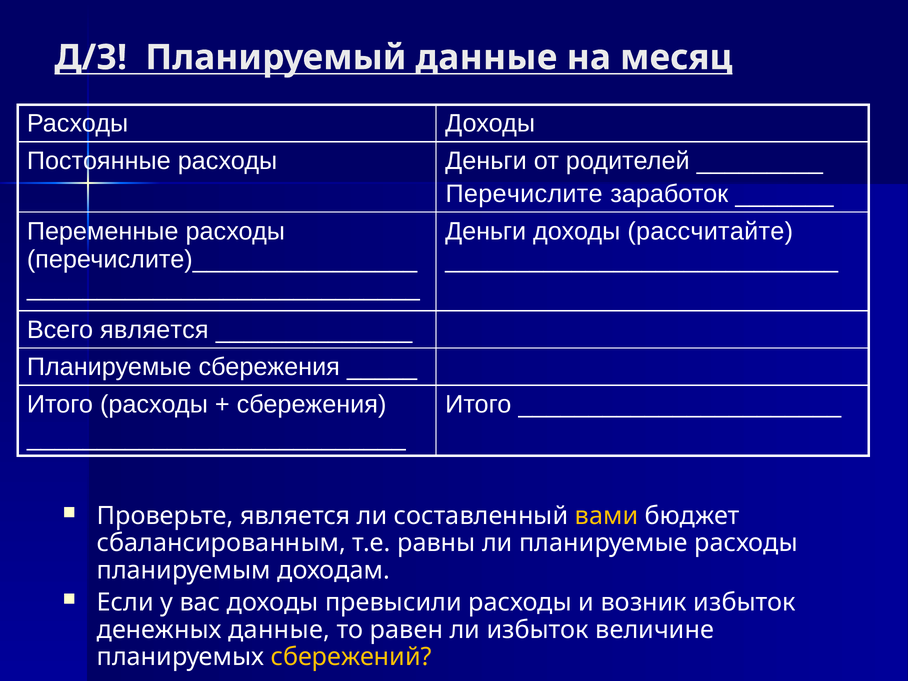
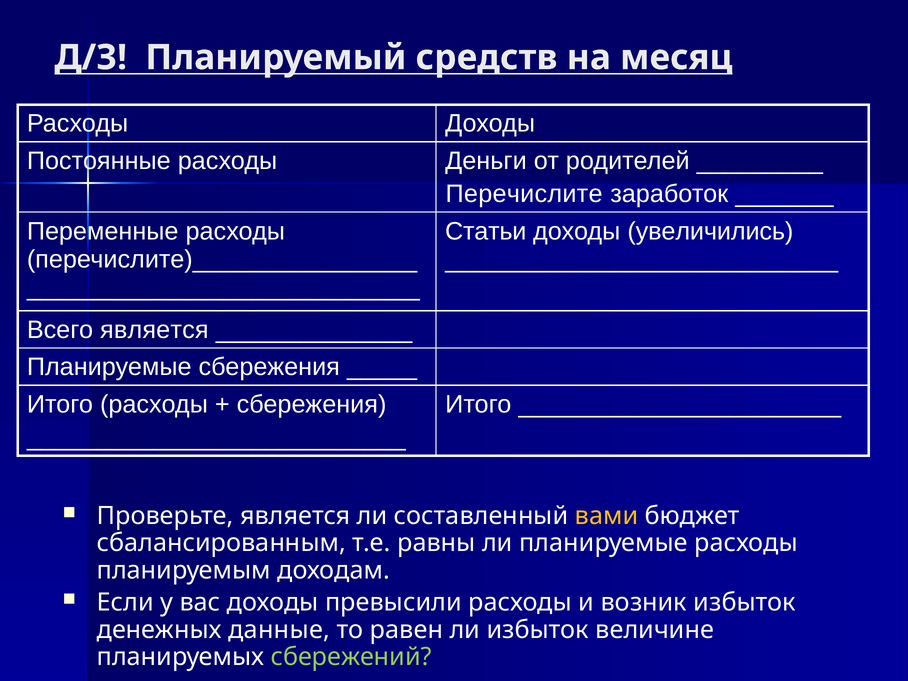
Планируемый данные: данные -> средств (487, 58)
Деньги: Деньги -> Статьи (486, 231)
рассчитайте: рассчитайте -> увеличились (710, 231)
сбережений colour: yellow -> light green (351, 657)
